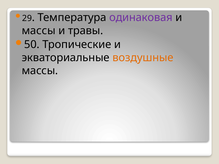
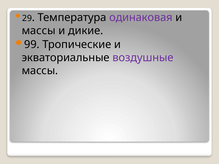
травы: травы -> дикие (86, 31)
50: 50 -> 99 (32, 45)
воздушные colour: orange -> purple (143, 58)
